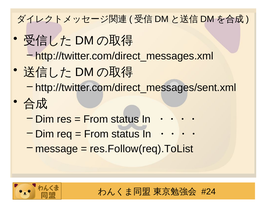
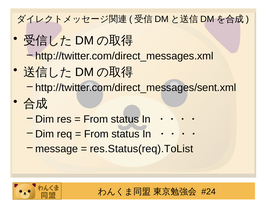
res.Follow(req).ToList: res.Follow(req).ToList -> res.Status(req).ToList (142, 149)
